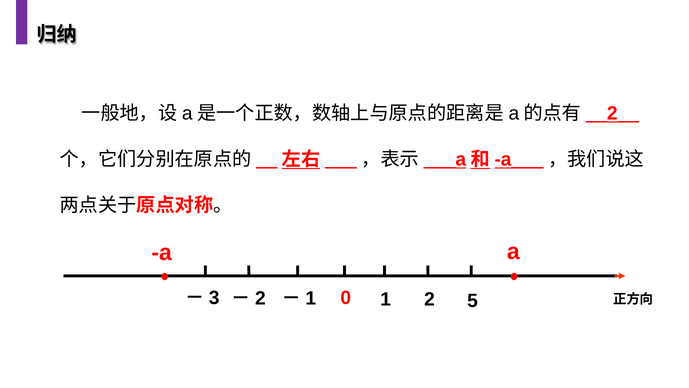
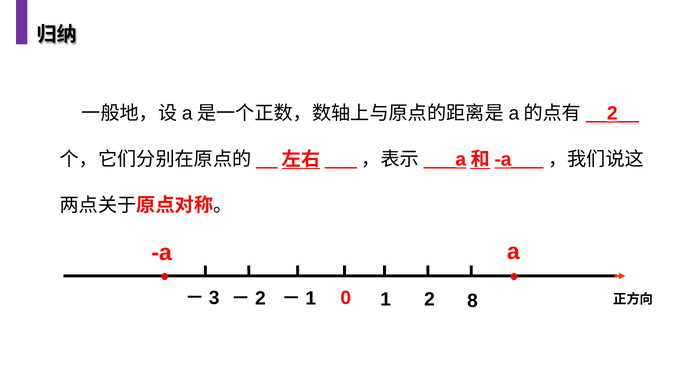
5: 5 -> 8 (472, 300)
